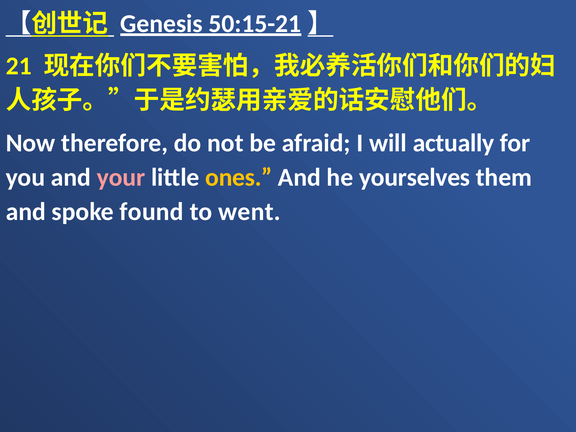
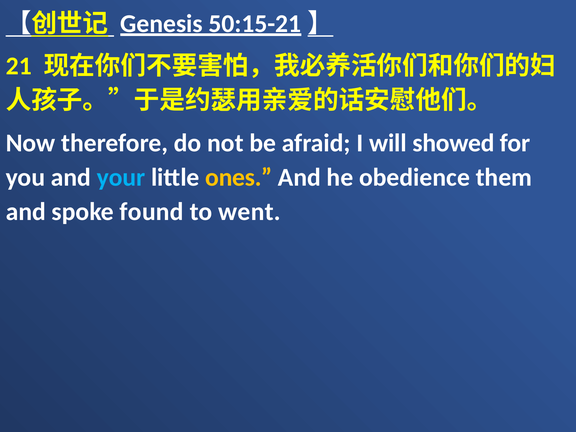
actually: actually -> showed (453, 143)
your colour: pink -> light blue (121, 177)
yourselves: yourselves -> obedience (414, 177)
